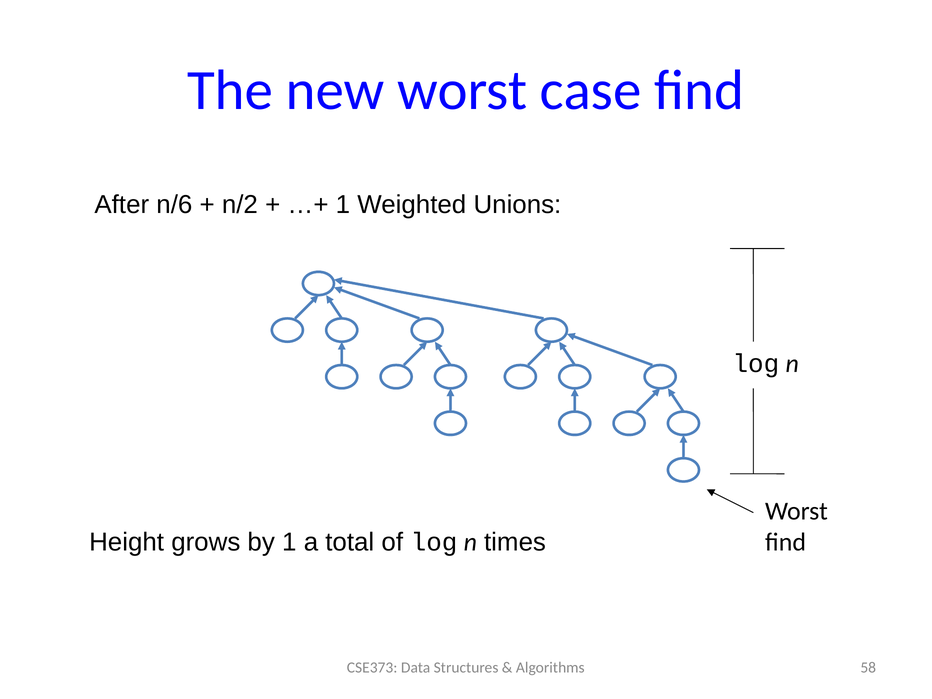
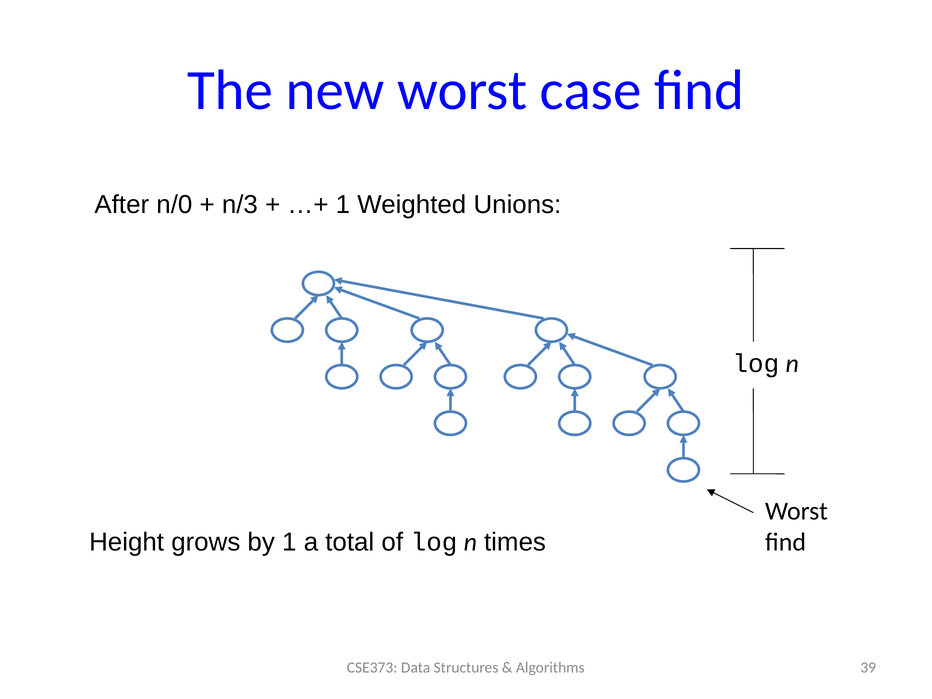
n/6: n/6 -> n/0 (174, 205)
n/2: n/2 -> n/3 (240, 205)
58: 58 -> 39 (868, 667)
